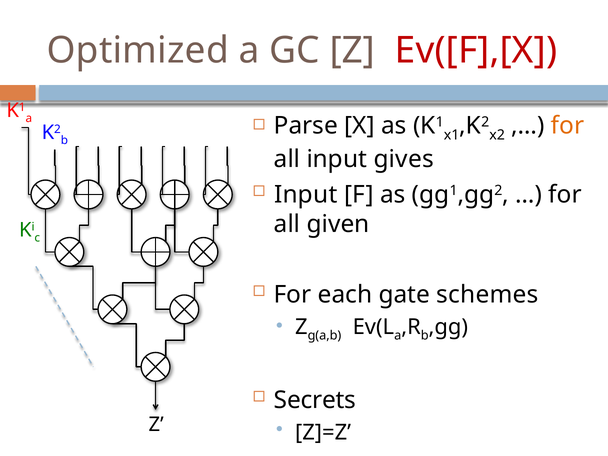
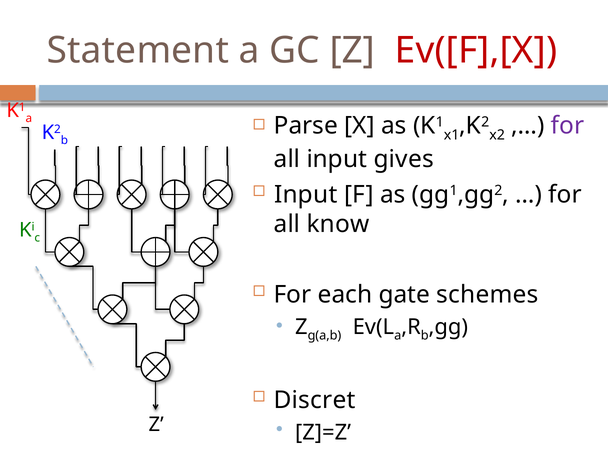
Optimized: Optimized -> Statement (138, 51)
for colour: orange -> purple (568, 126)
given: given -> know (338, 224)
Secrets: Secrets -> Discret (315, 400)
